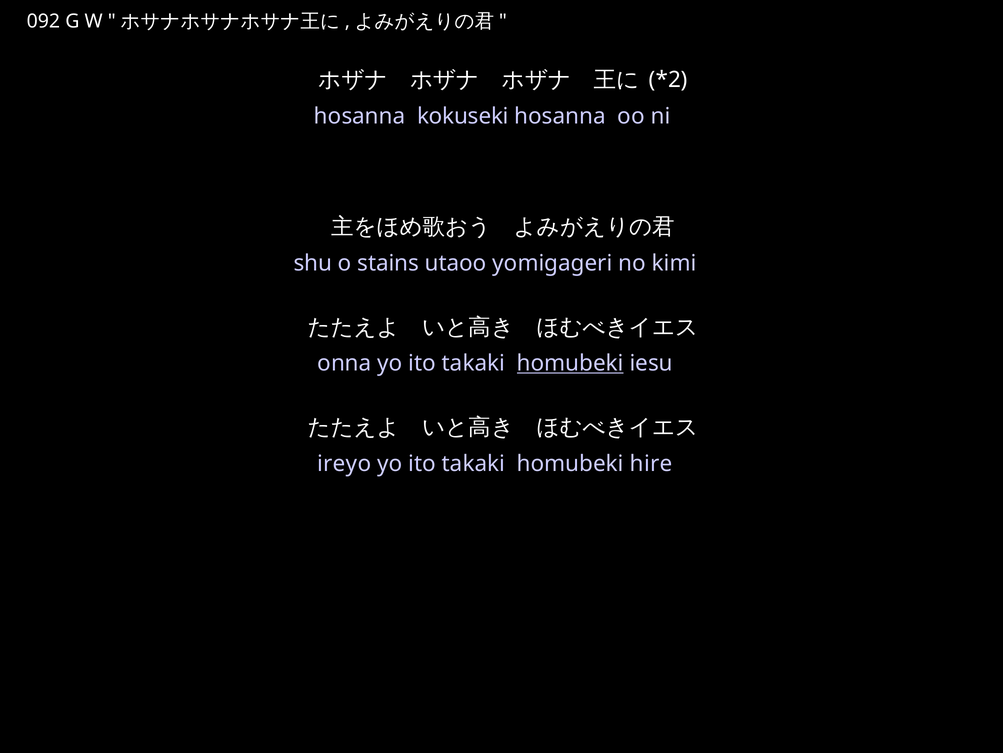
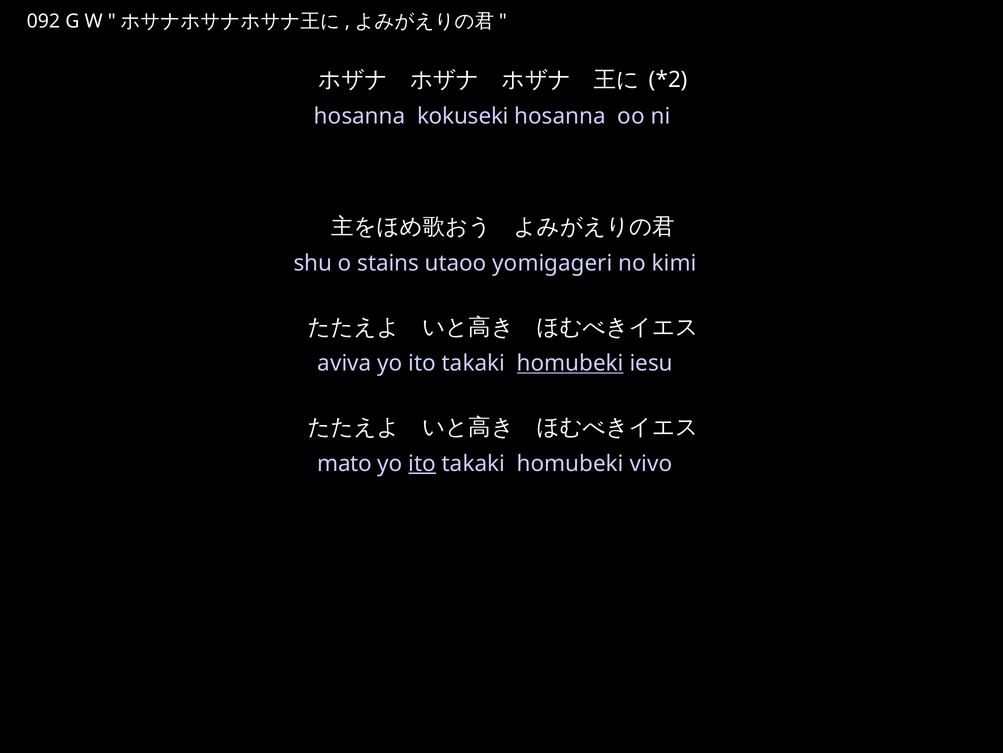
onna: onna -> aviva (344, 363)
ireyo: ireyo -> mato (345, 463)
ito underline: none -> present (422, 463)
hire: hire -> vivo (651, 463)
